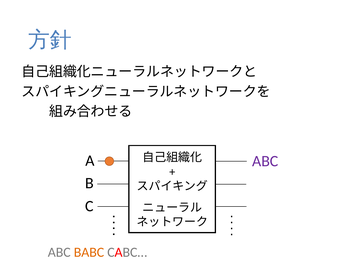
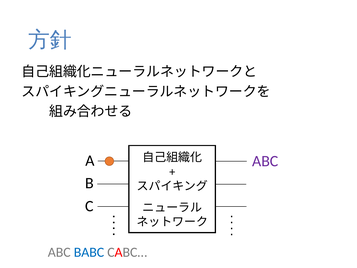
BABC colour: orange -> blue (89, 252)
